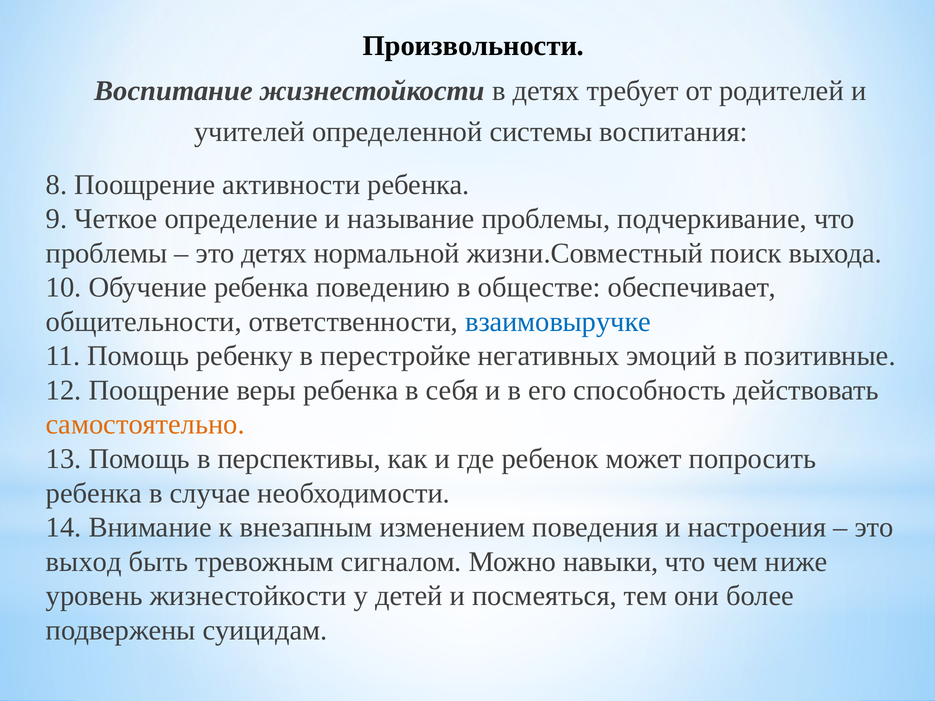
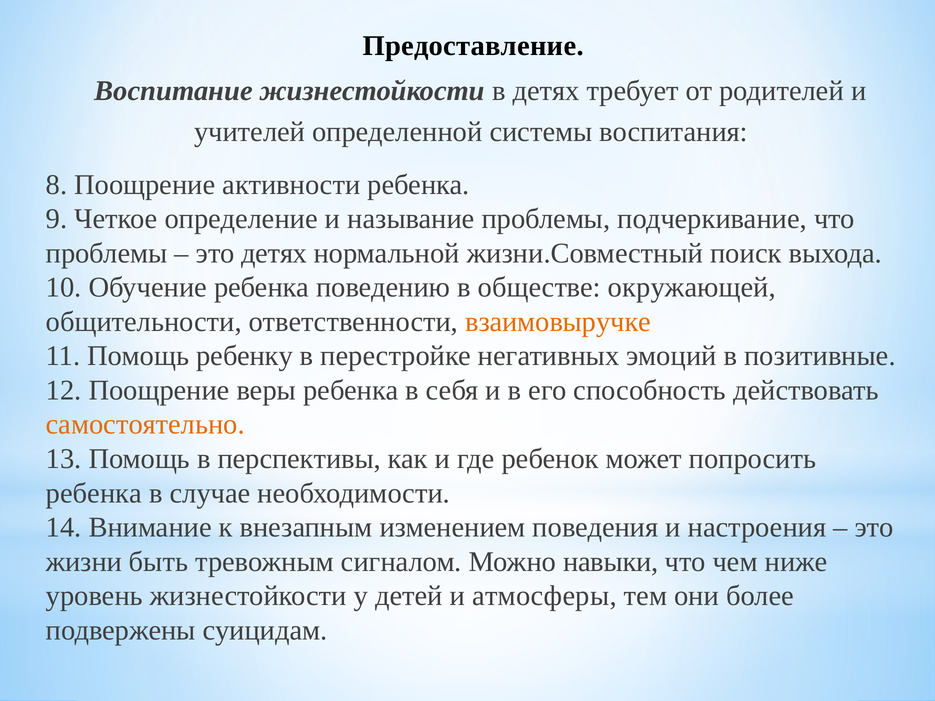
Произвольности: Произвольности -> Предоставление (473, 46)
обеспечивает: обеспечивает -> окружающей (692, 288)
взаимовыручке colour: blue -> orange (558, 322)
выход: выход -> жизни (84, 562)
посмеяться: посмеяться -> атмосферы (544, 596)
